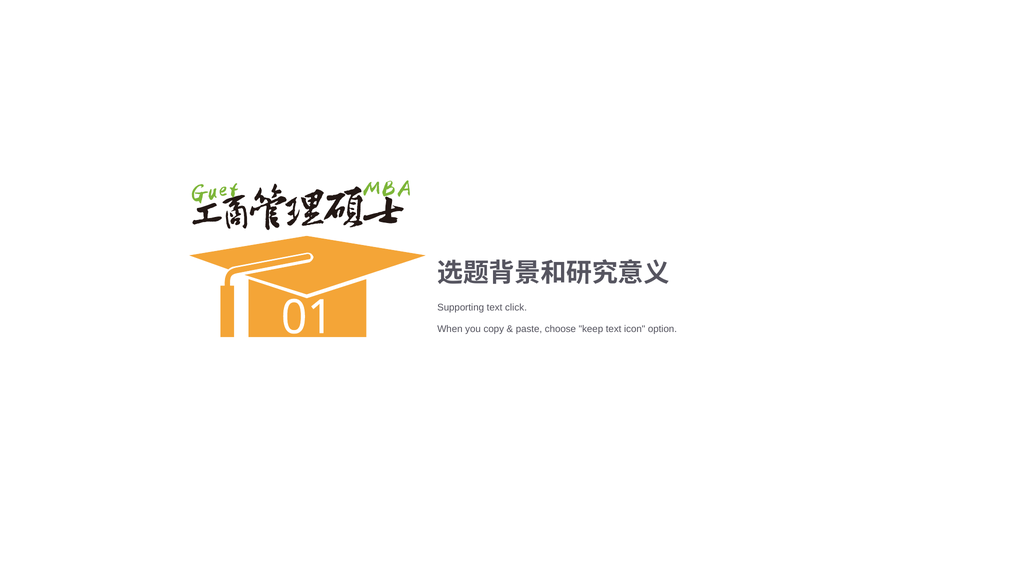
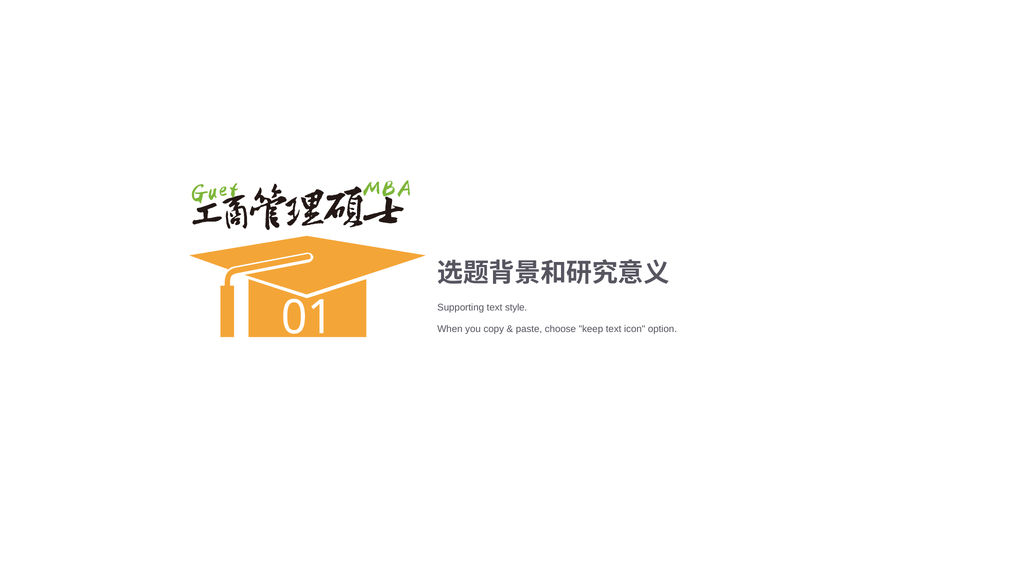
click: click -> style (516, 308)
